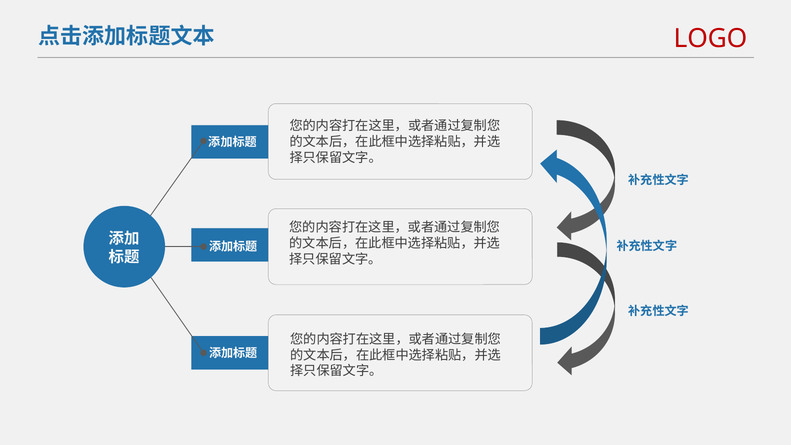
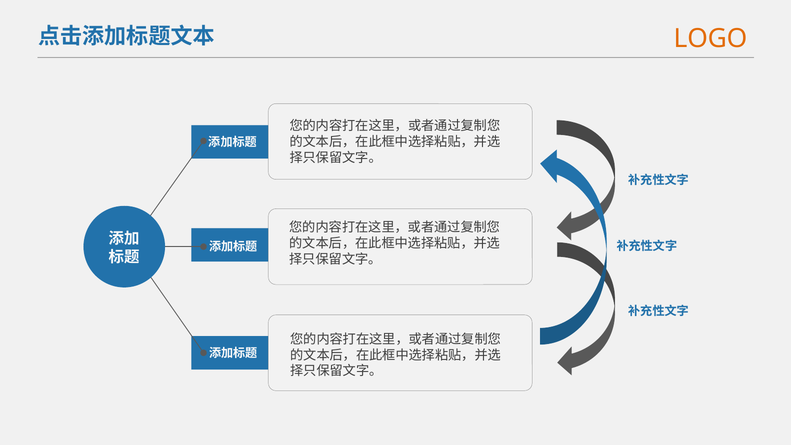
LOGO colour: red -> orange (710, 38)
